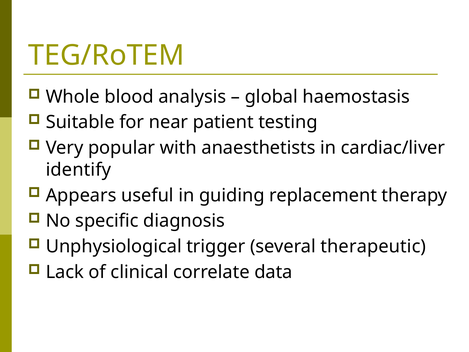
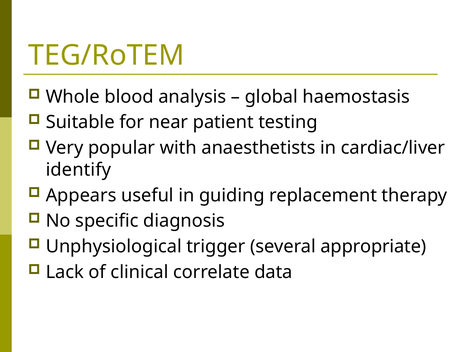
therapeutic: therapeutic -> appropriate (373, 246)
